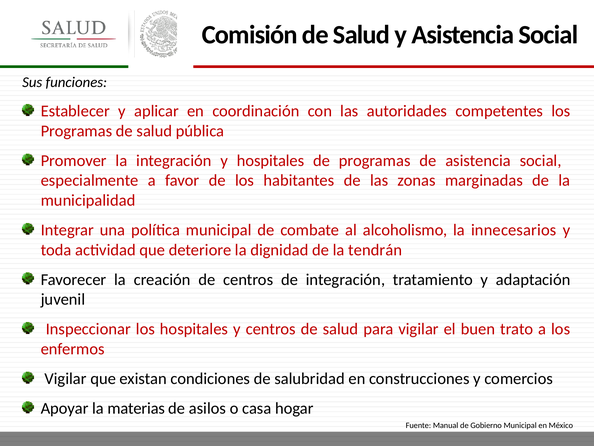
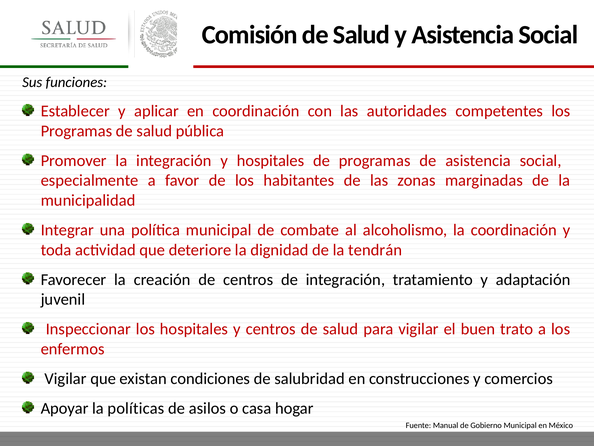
la innecesarios: innecesarios -> coordinación (514, 230)
materias: materias -> políticas (136, 408)
